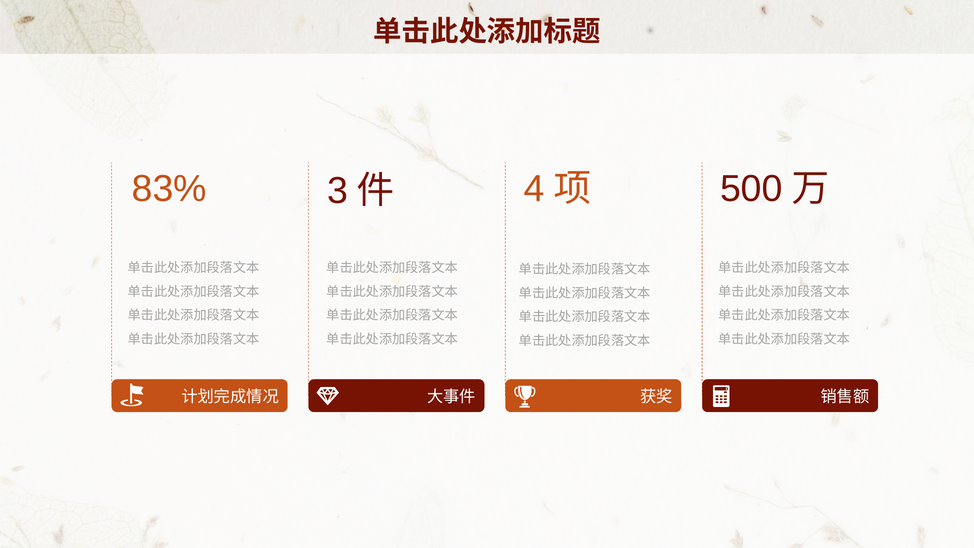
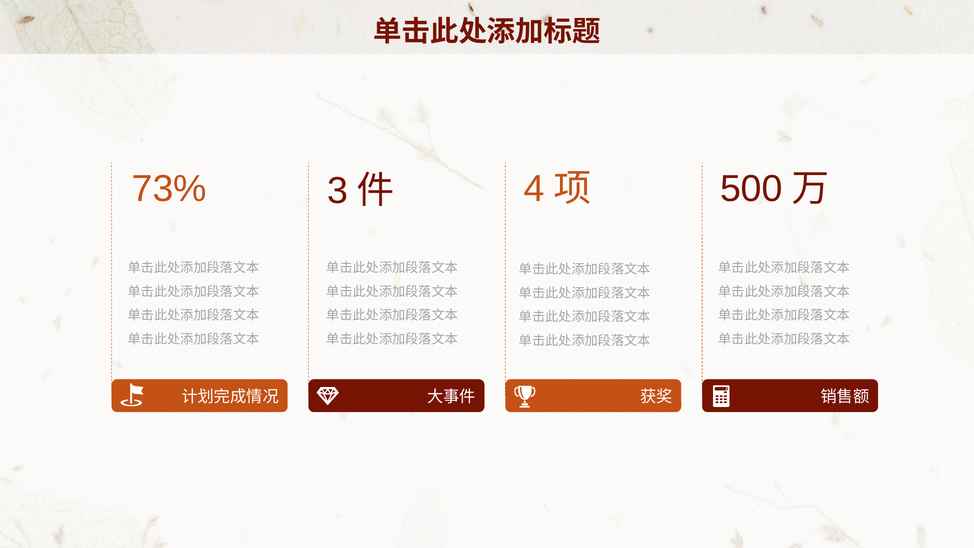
83%: 83% -> 73% (169, 189)
